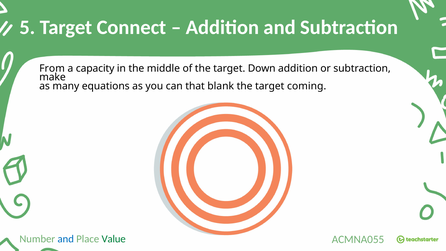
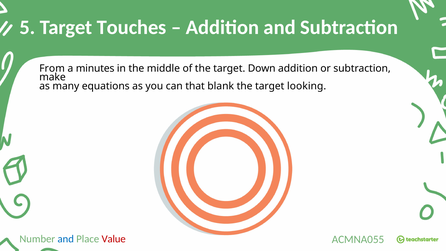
Connect: Connect -> Touches (132, 27)
capacity: capacity -> minutes (95, 68)
coming: coming -> looking (307, 86)
Value colour: green -> red (114, 239)
